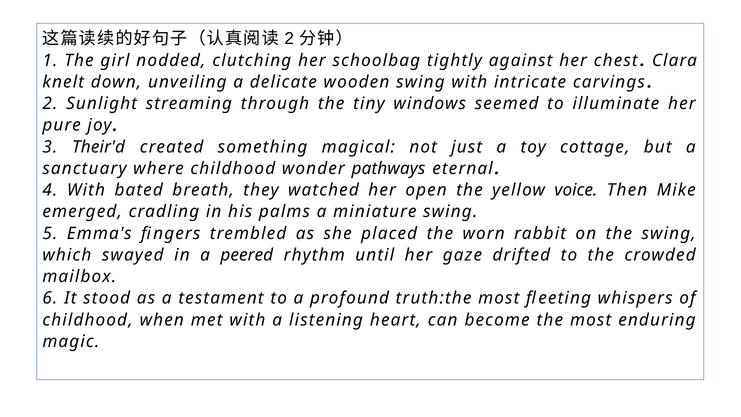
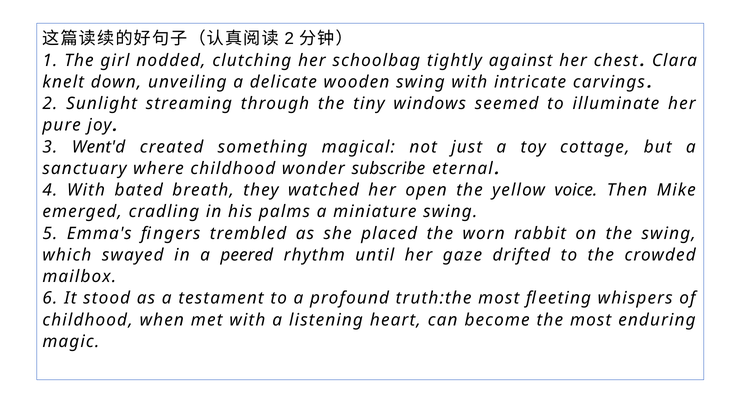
Their'd: Their'd -> Went'd (99, 147)
pathways: pathways -> subscribe (388, 168)
